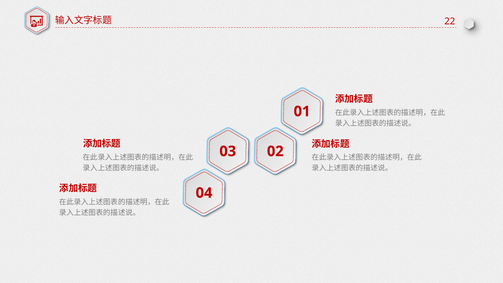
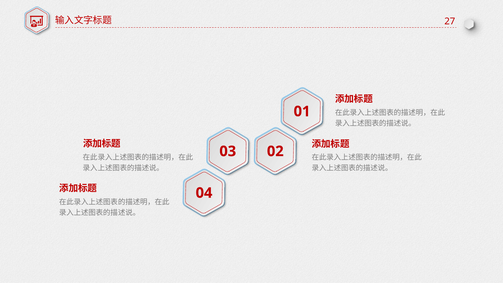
22: 22 -> 27 (450, 21)
